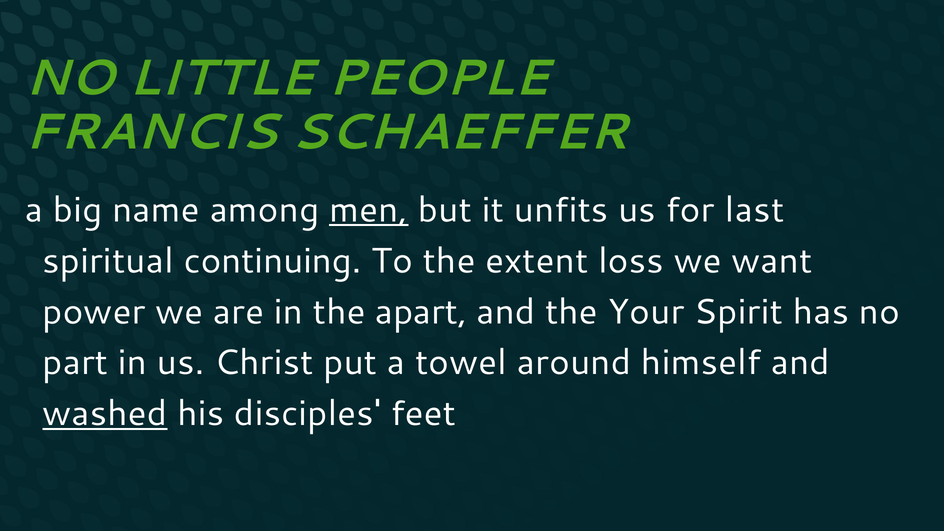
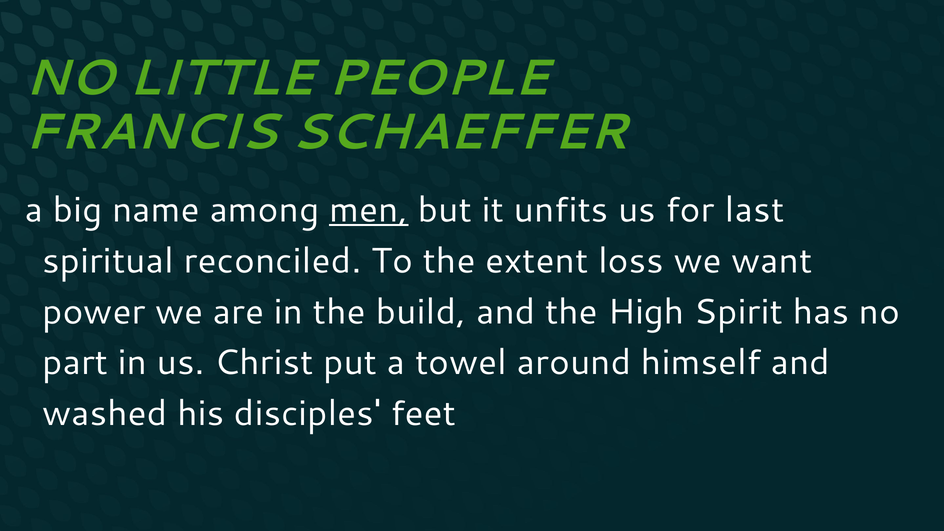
continuing: continuing -> reconciled (272, 261)
apart: apart -> build (421, 312)
Your: Your -> High (646, 312)
washed underline: present -> none (105, 414)
